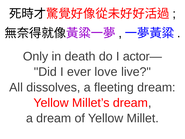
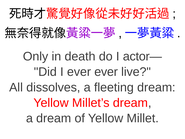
ever love: love -> ever (106, 72)
